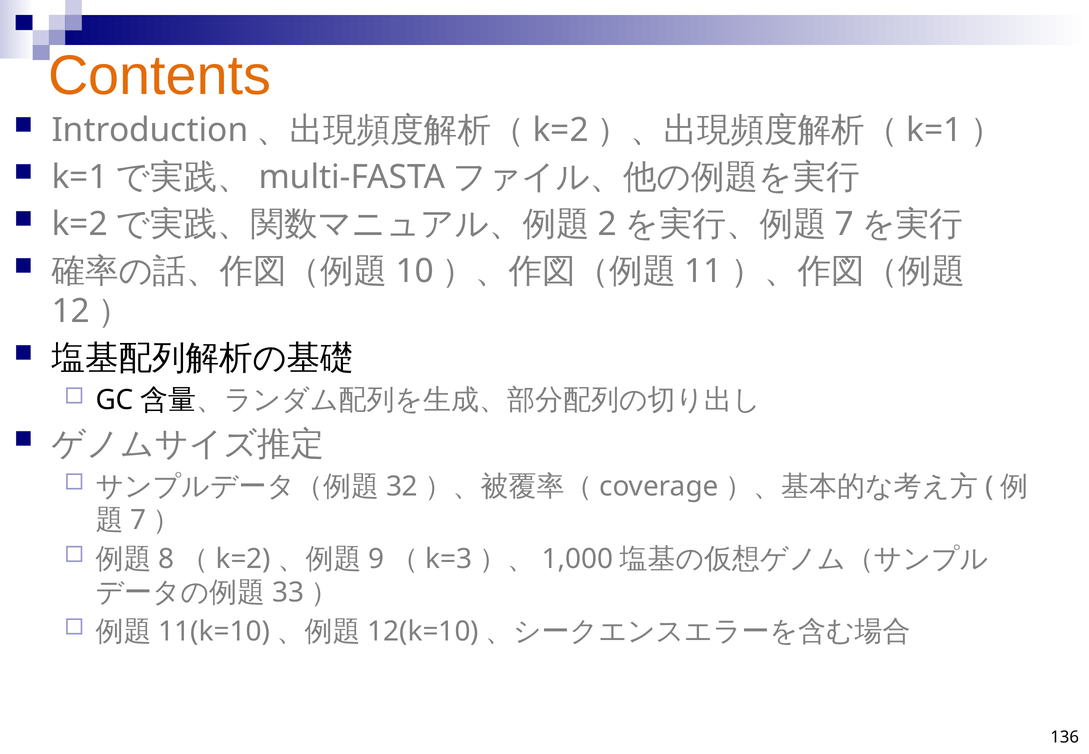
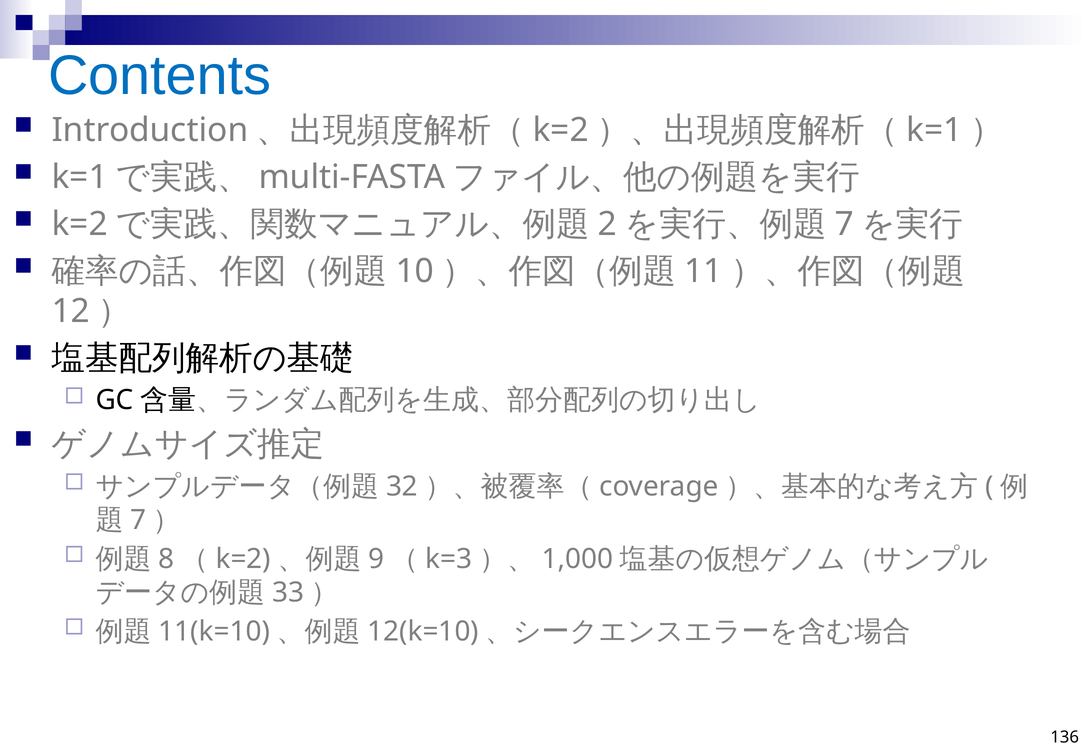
Contents colour: orange -> blue (160, 76)
